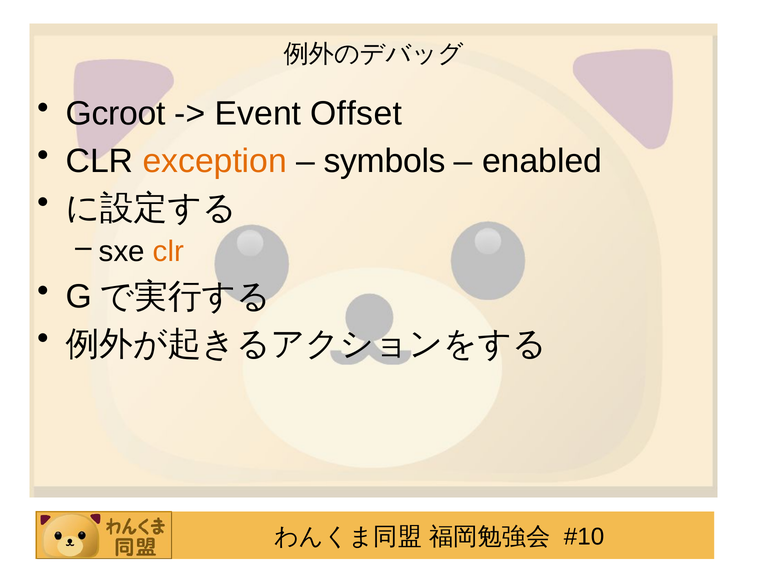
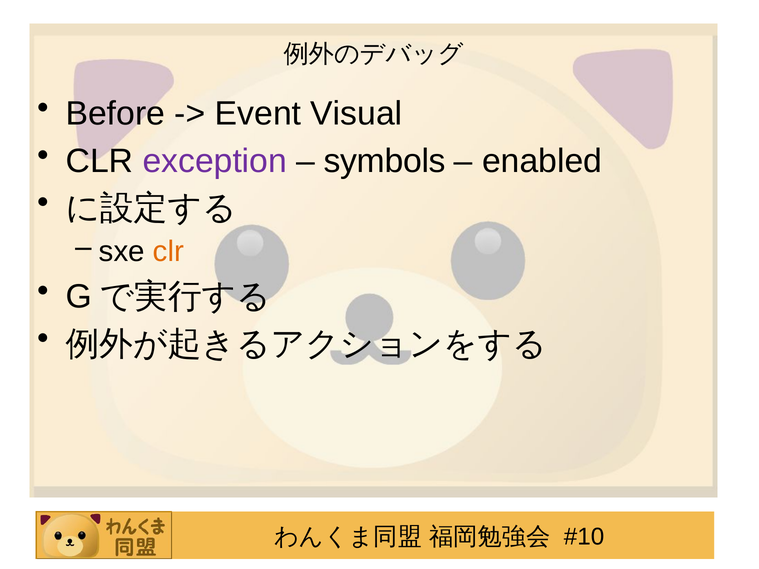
Gcroot: Gcroot -> Before (115, 114)
Offset: Offset -> Visual (356, 114)
exception colour: orange -> purple (215, 161)
